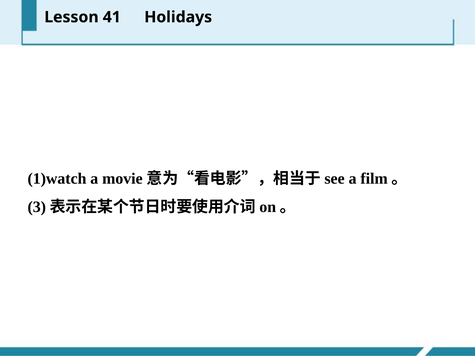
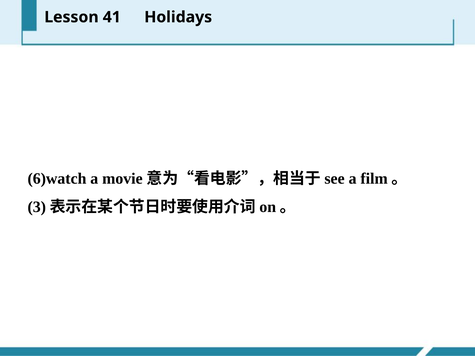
1)watch: 1)watch -> 6)watch (57, 179)
